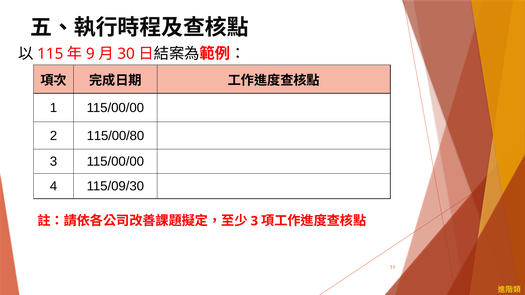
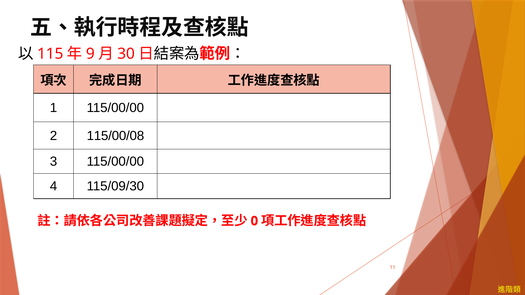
115/00/80: 115/00/80 -> 115/00/08 (115, 136)
3: 3 -> 0 (254, 221)
